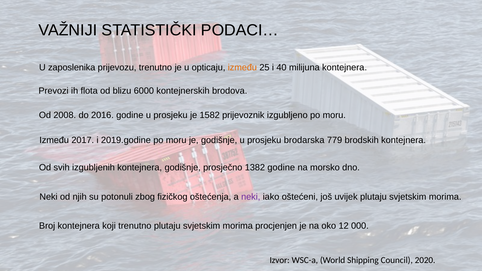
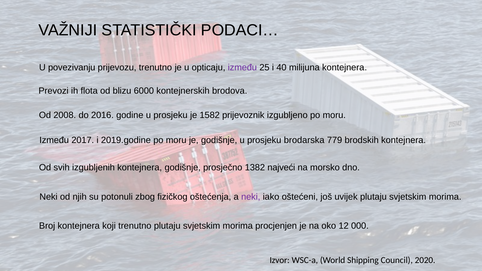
zaposlenika: zaposlenika -> povezivanju (72, 68)
između colour: orange -> purple (242, 68)
1382 godine: godine -> najveći (281, 168)
